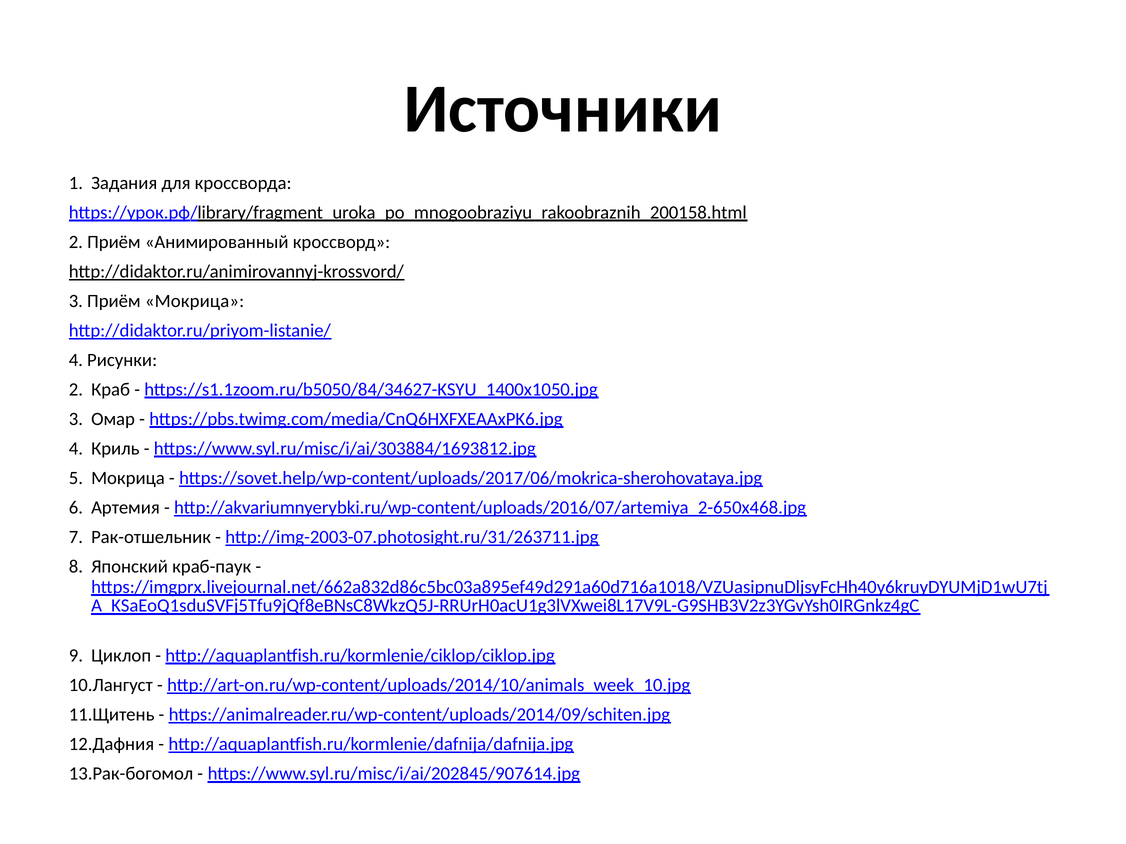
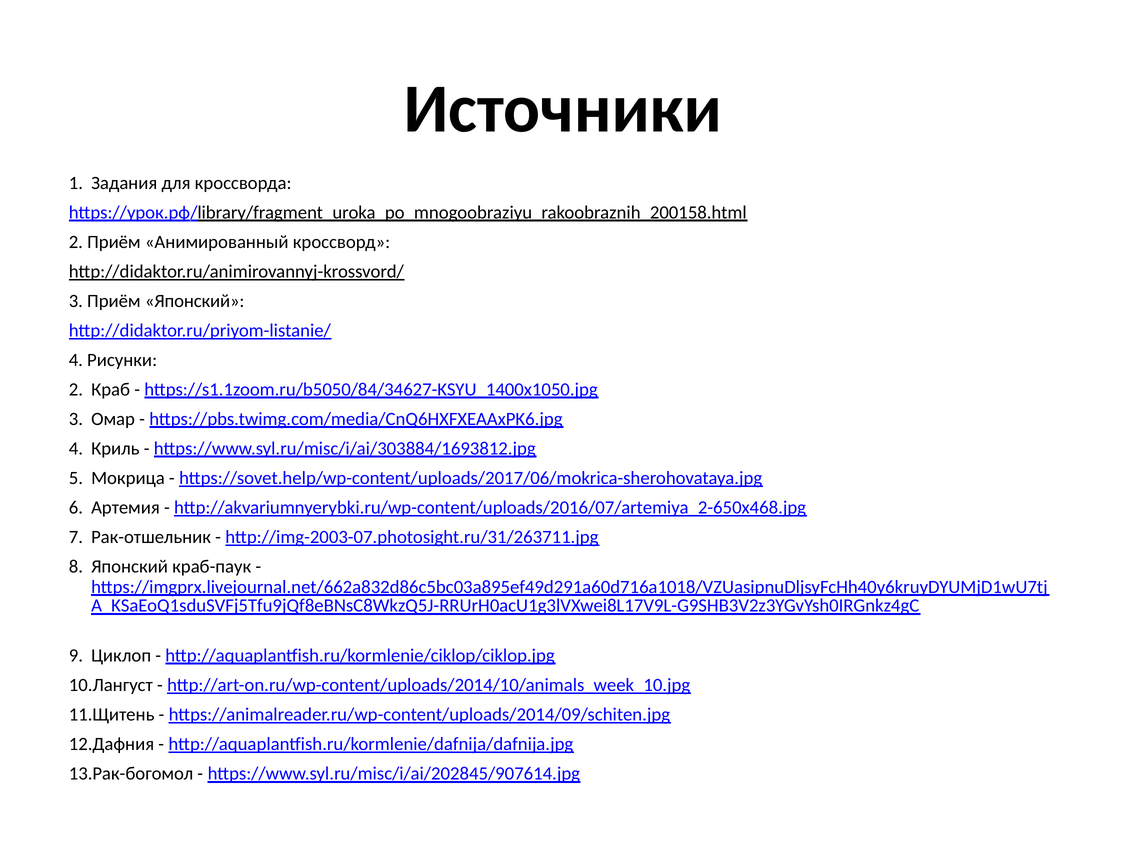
Приём Мокрица: Мокрица -> Японский (195, 301)
